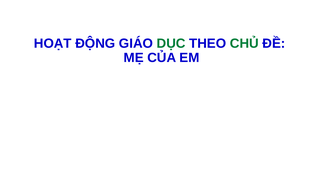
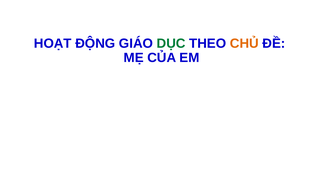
CHỦ colour: green -> orange (244, 43)
